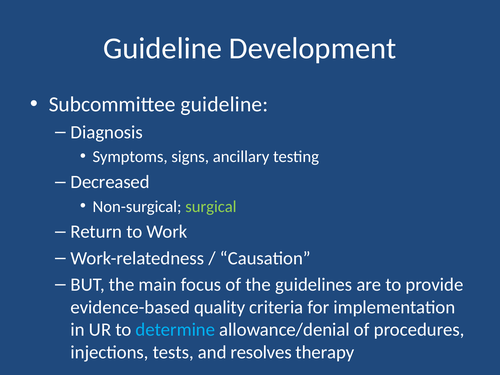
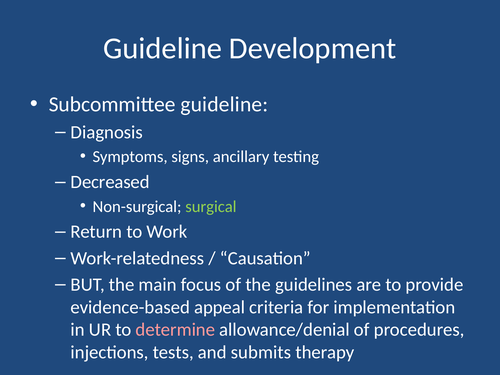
quality: quality -> appeal (220, 307)
determine colour: light blue -> pink (175, 330)
resolves: resolves -> submits (261, 352)
